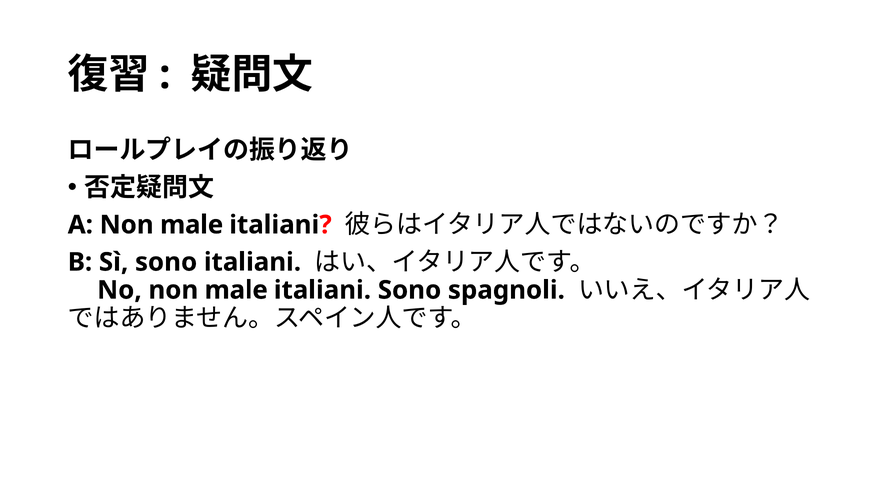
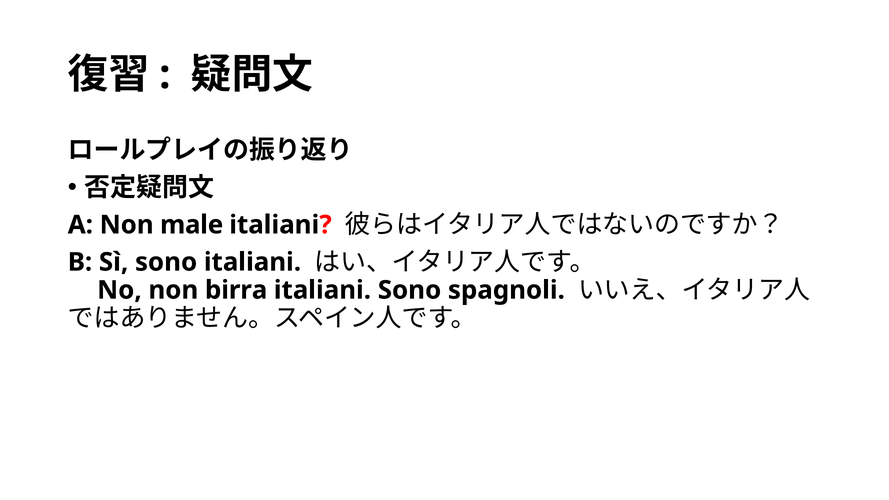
No non male: male -> birra (236, 290)
